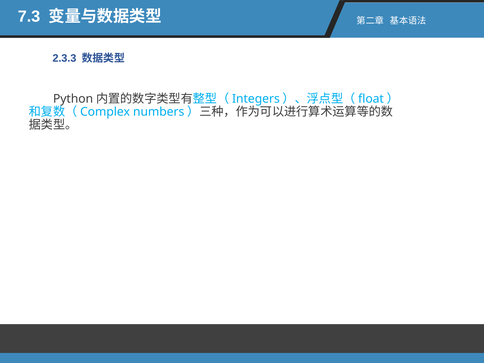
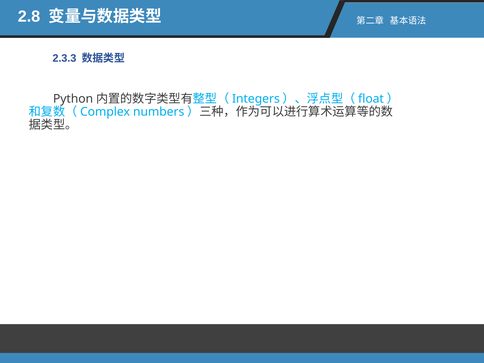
7.3: 7.3 -> 2.8 (29, 17)
